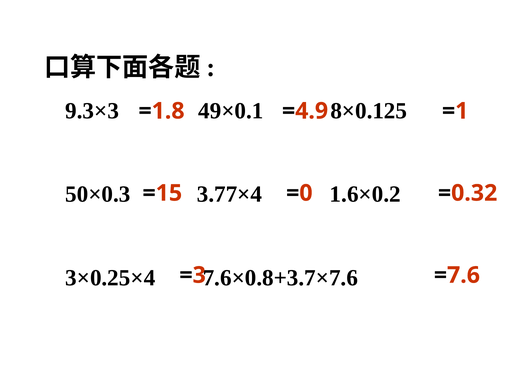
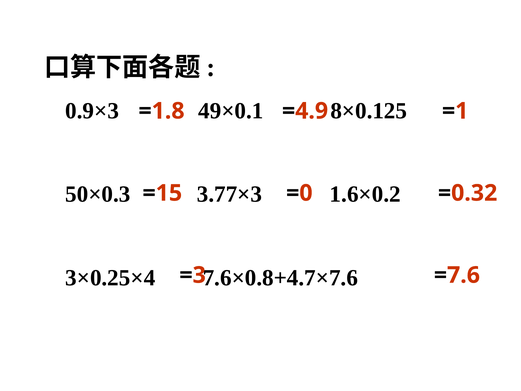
9.3×3: 9.3×3 -> 0.9×3 (92, 111)
3.77×4: 3.77×4 -> 3.77×3 (229, 194)
7.6×0.8+3.7×7.6: 7.6×0.8+3.7×7.6 -> 7.6×0.8+4.7×7.6 (280, 278)
